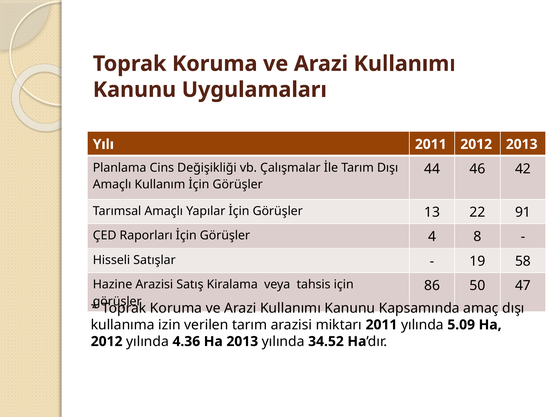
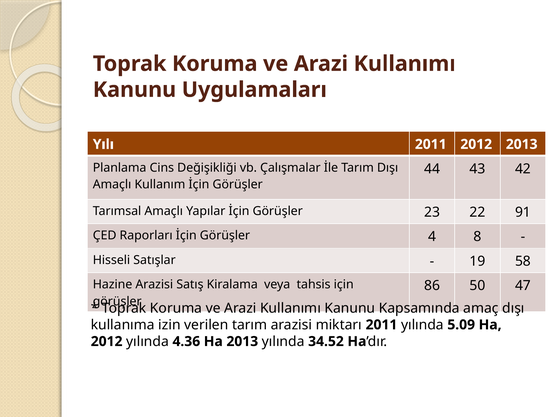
46: 46 -> 43 (478, 169)
13: 13 -> 23 (432, 212)
